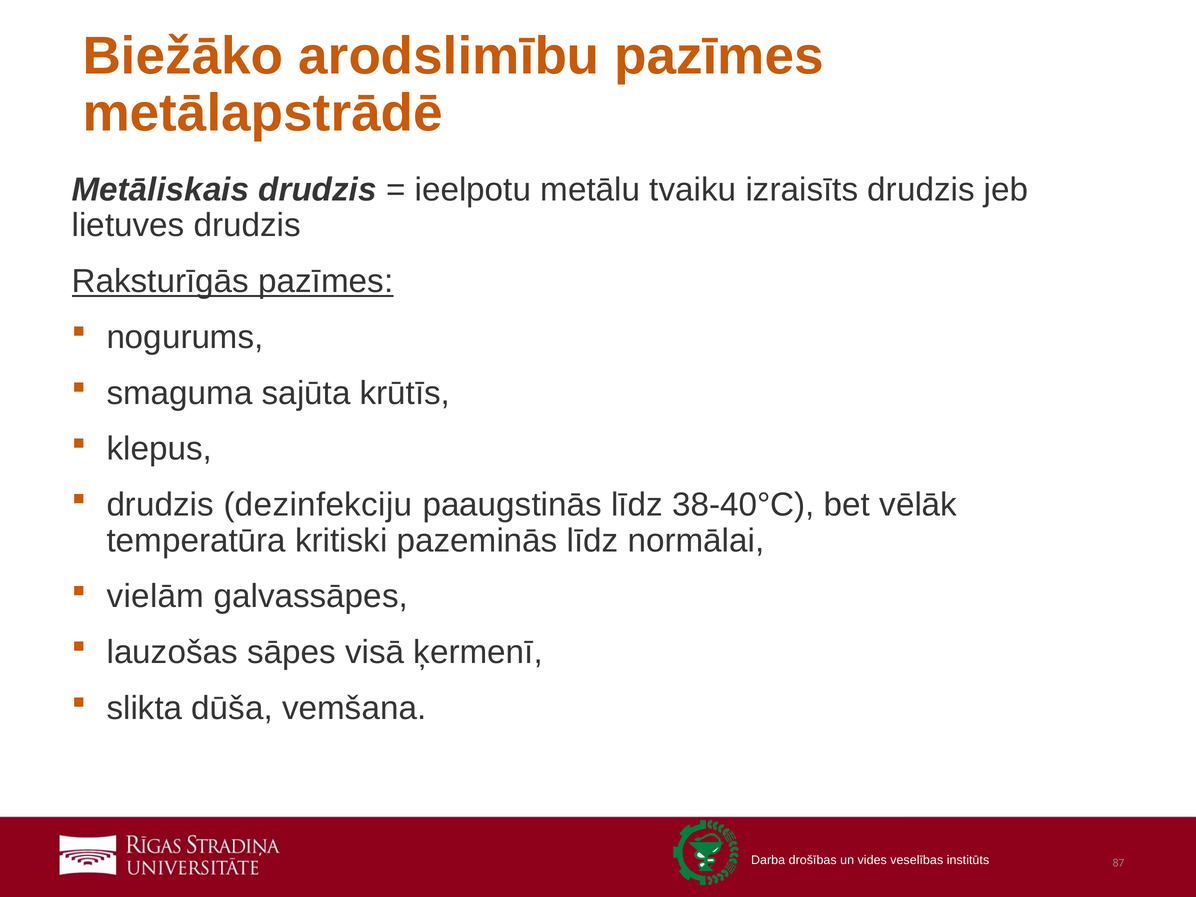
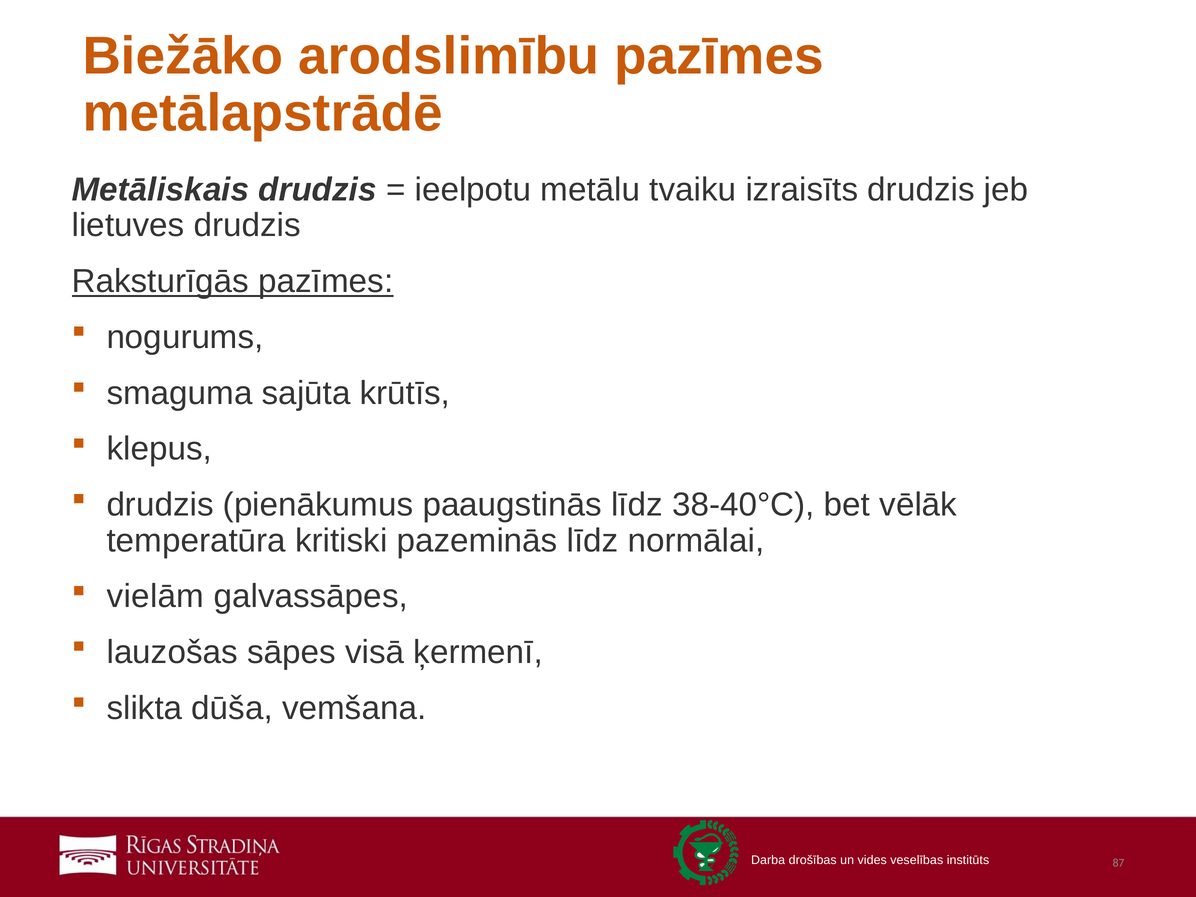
dezinfekciju: dezinfekciju -> pienākumus (318, 505)
